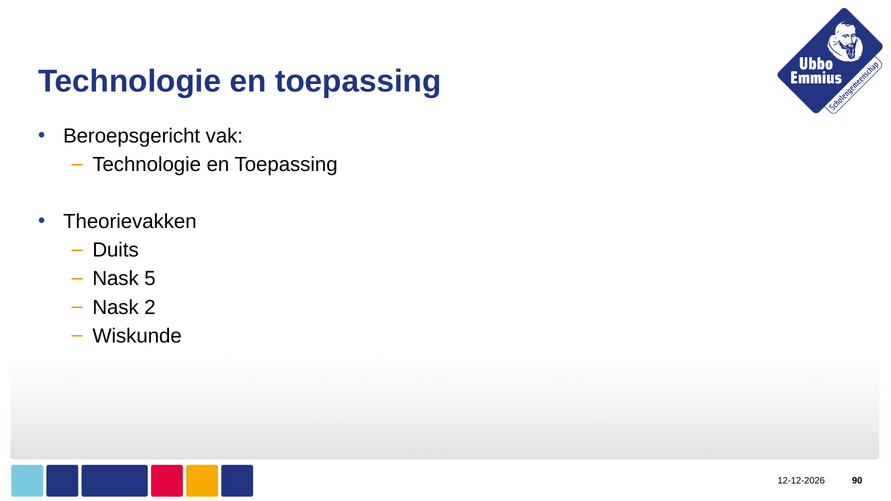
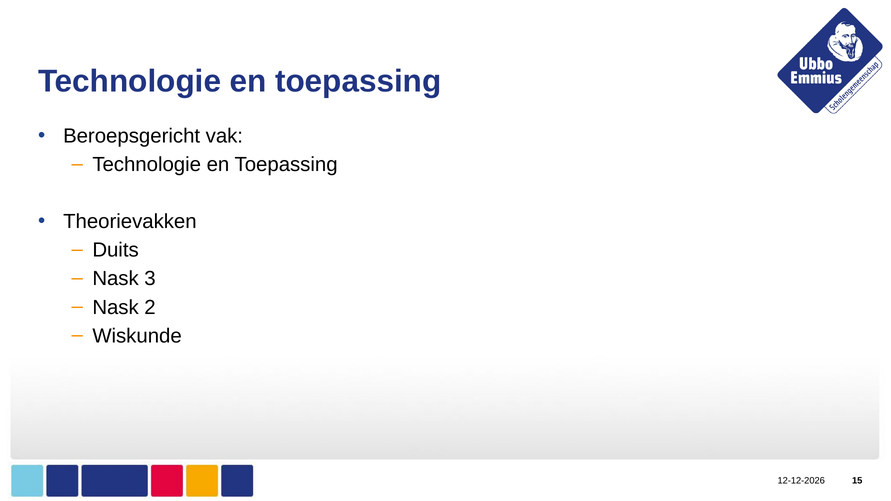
5: 5 -> 3 (150, 279)
90: 90 -> 15 (857, 481)
